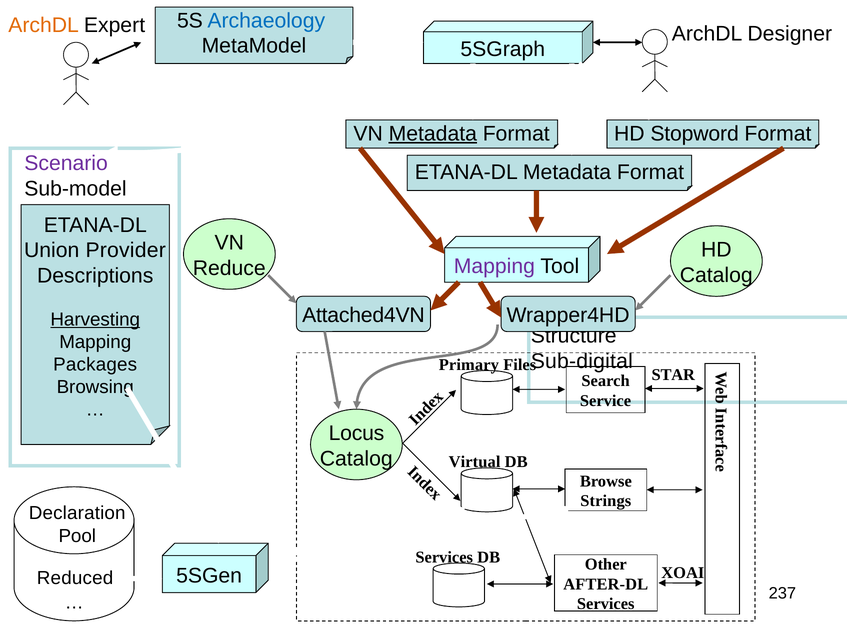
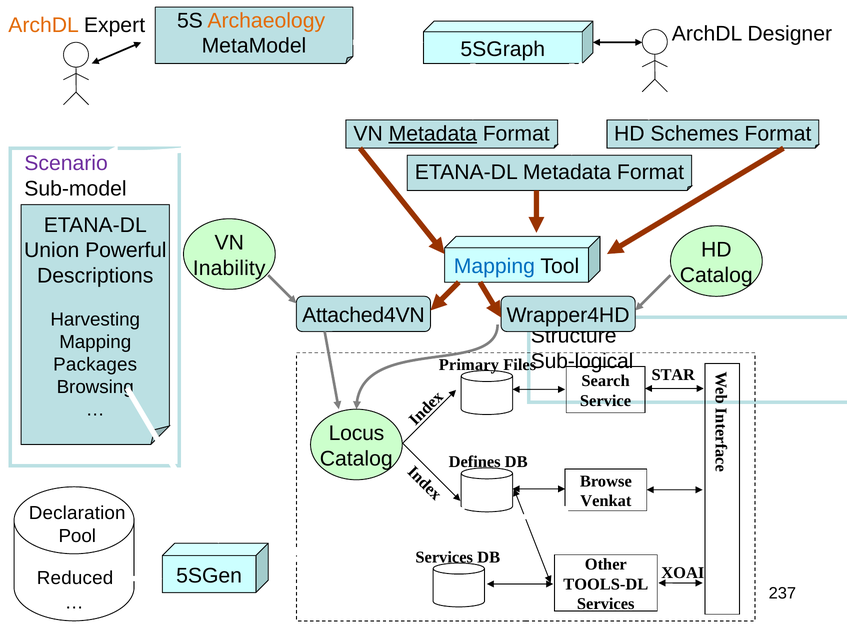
Archaeology colour: blue -> orange (266, 21)
Stopword: Stopword -> Schemes (695, 134)
Provider: Provider -> Powerful (126, 251)
Mapping colour: purple -> blue (494, 267)
Reduce: Reduce -> Inability (229, 268)
Harvesting underline: present -> none (95, 320)
Sub-digital: Sub-digital -> Sub-logical (582, 361)
Virtual: Virtual -> Defines (475, 462)
Strings: Strings -> Venkat (606, 501)
AFTER-DL: AFTER-DL -> TOOLS-DL (606, 584)
